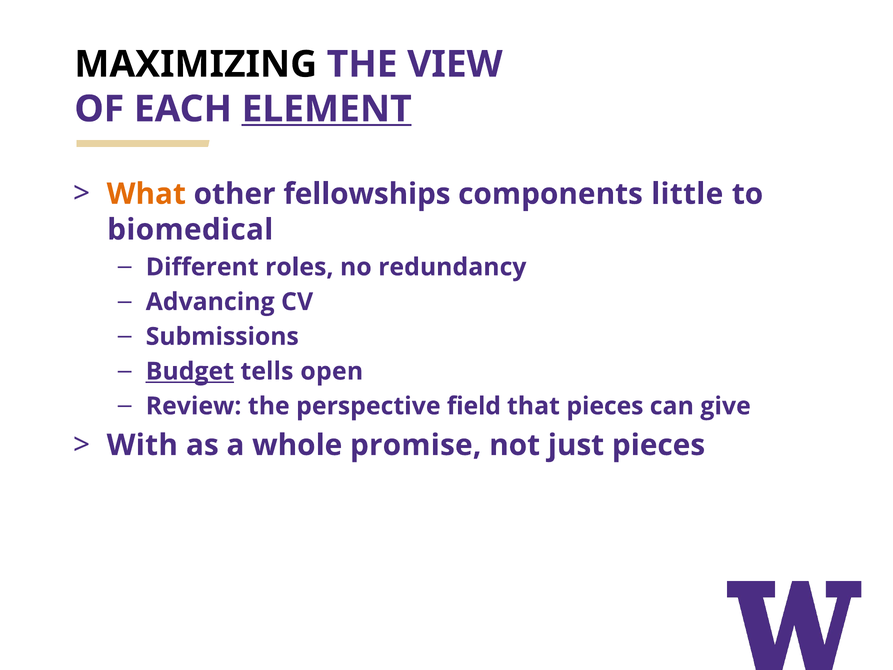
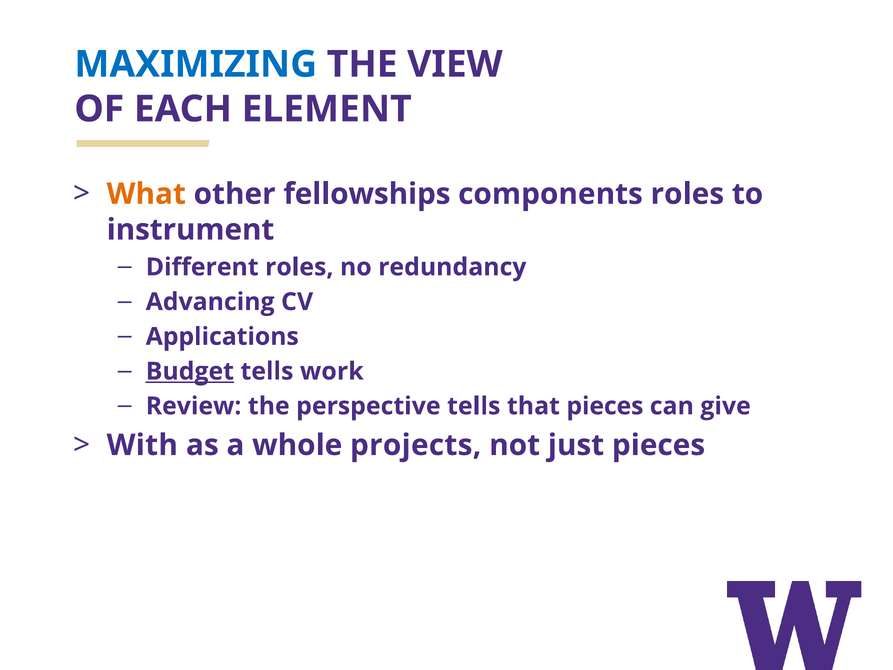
MAXIMIZING colour: black -> blue (196, 64)
ELEMENT underline: present -> none (327, 109)
components little: little -> roles (687, 194)
biomedical: biomedical -> instrument (190, 230)
Submissions: Submissions -> Applications (222, 336)
open: open -> work (332, 371)
perspective field: field -> tells (474, 406)
promise: promise -> projects (416, 445)
